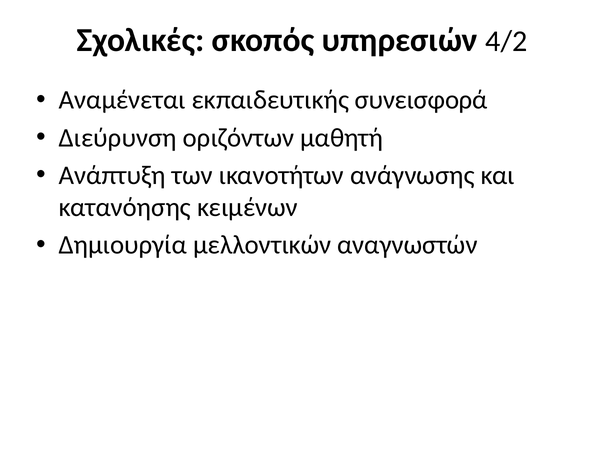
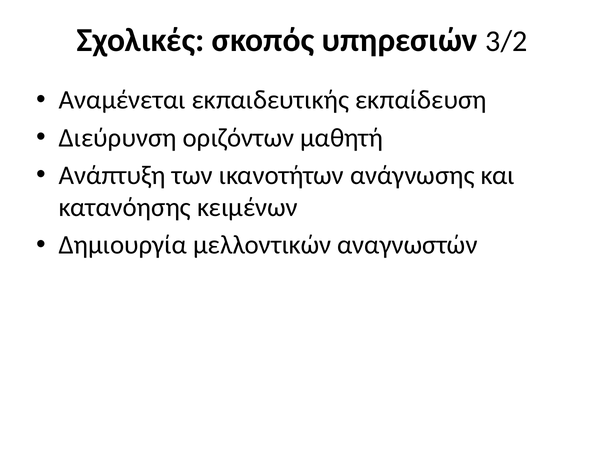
4/2: 4/2 -> 3/2 (506, 41)
συνεισφορά: συνεισφορά -> εκπαίδευση (421, 100)
